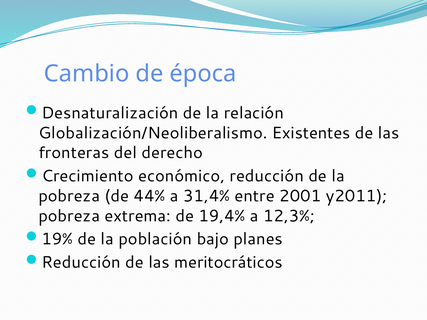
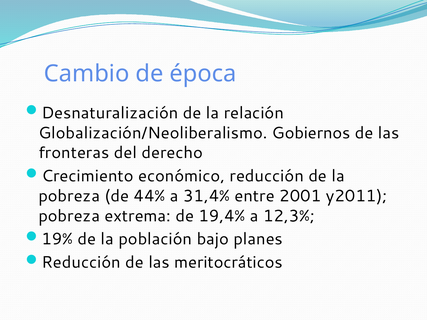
Existentes: Existentes -> Gobiernos (311, 133)
